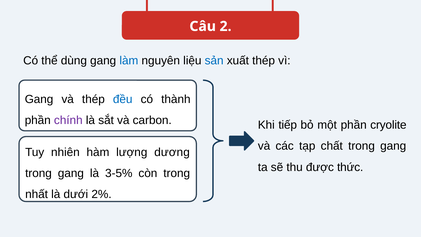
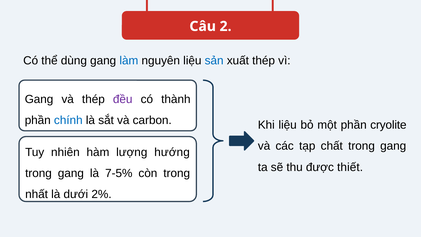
đều colour: blue -> purple (123, 99)
chính colour: purple -> blue (68, 120)
Khi tiếp: tiếp -> liệu (288, 125)
dương: dương -> hướng (172, 152)
thức: thức -> thiết (350, 167)
3-5%: 3-5% -> 7-5% (119, 173)
